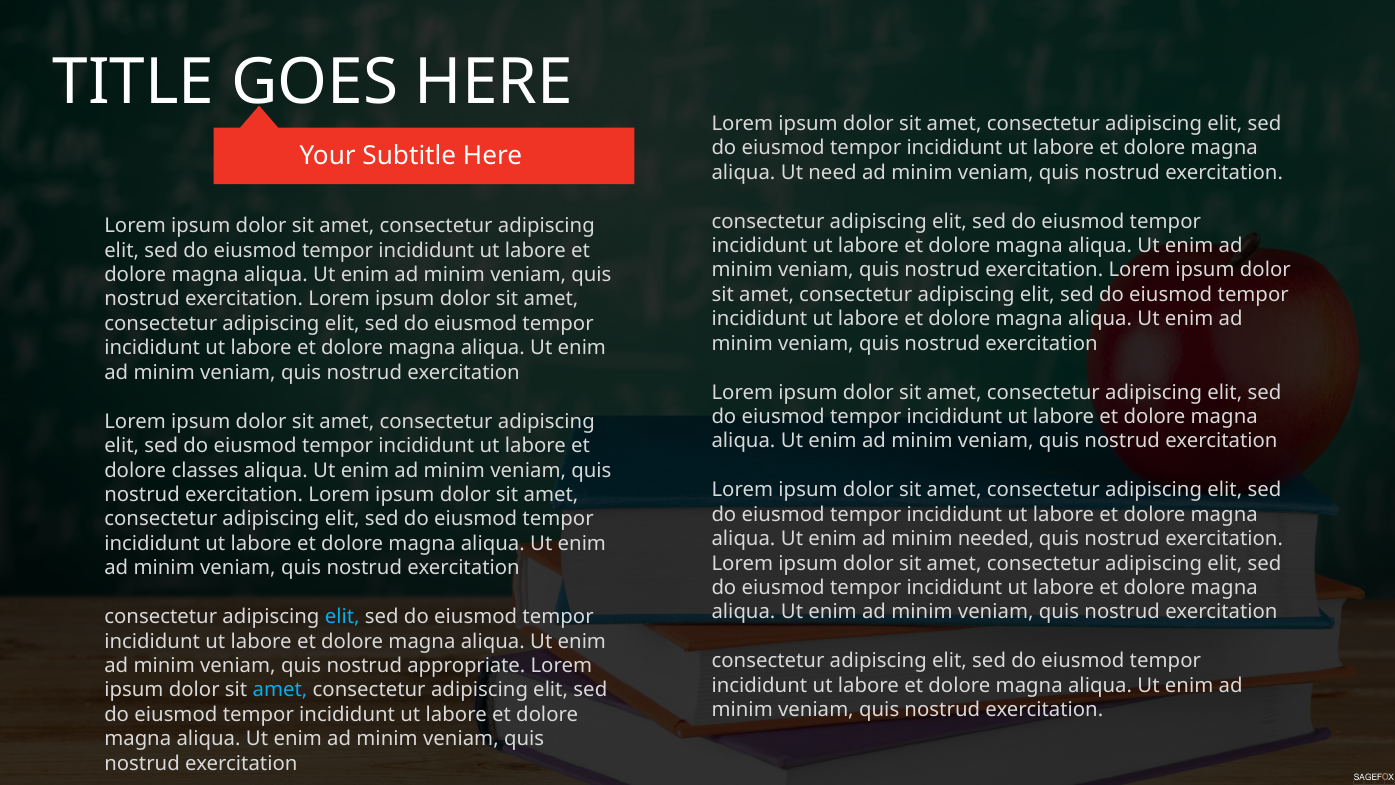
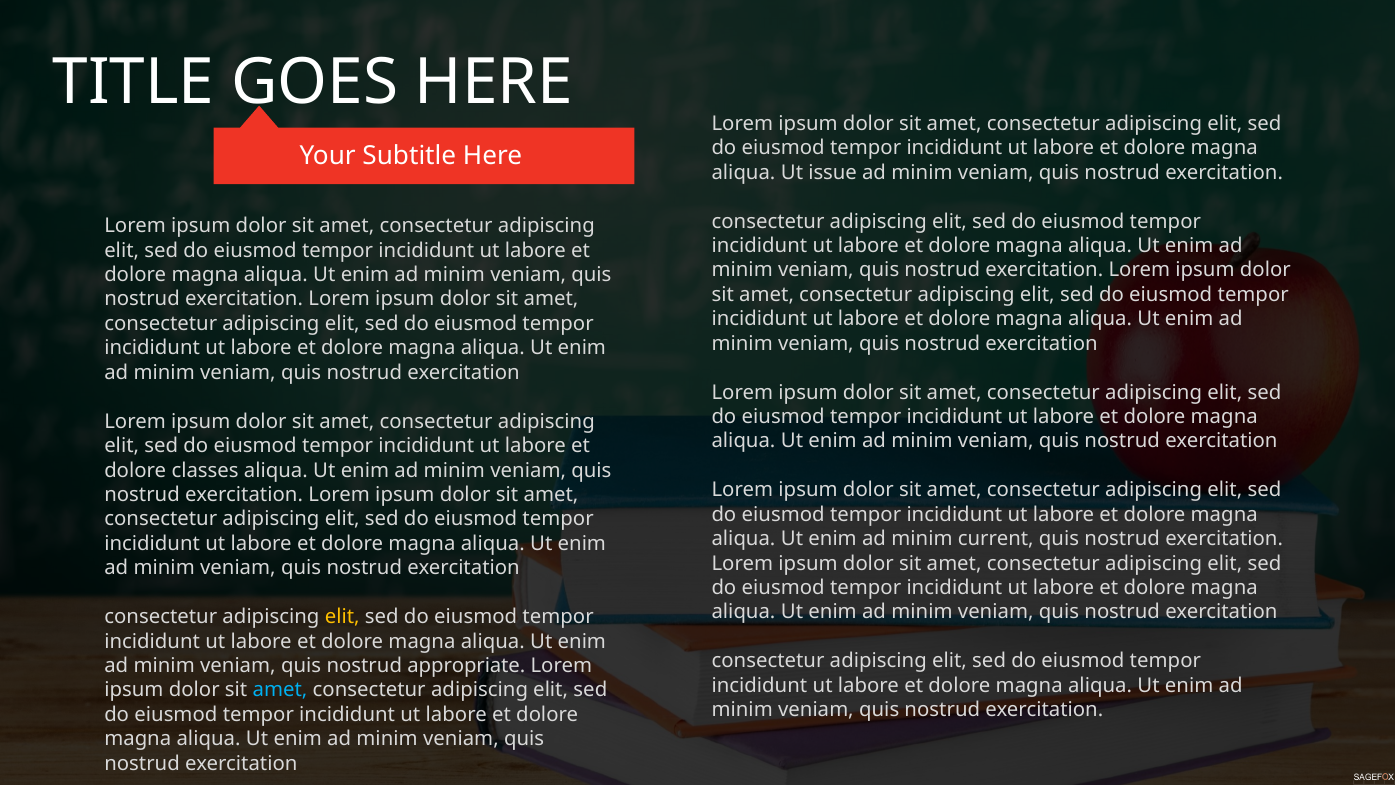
need: need -> issue (833, 172)
needed: needed -> current (996, 539)
elit colour: light blue -> yellow (342, 617)
